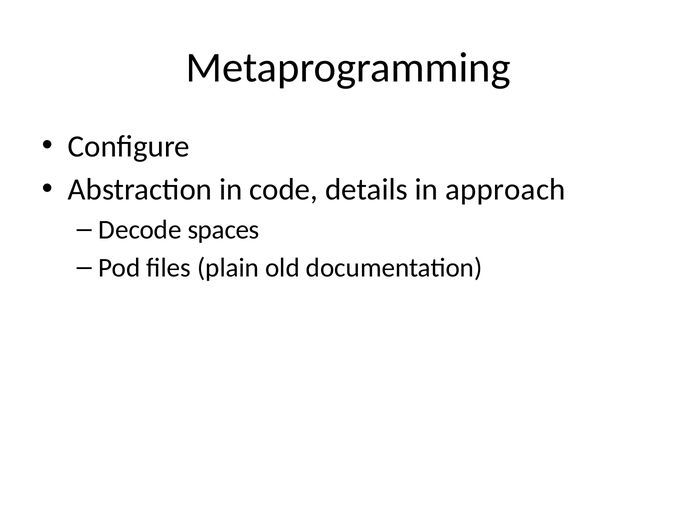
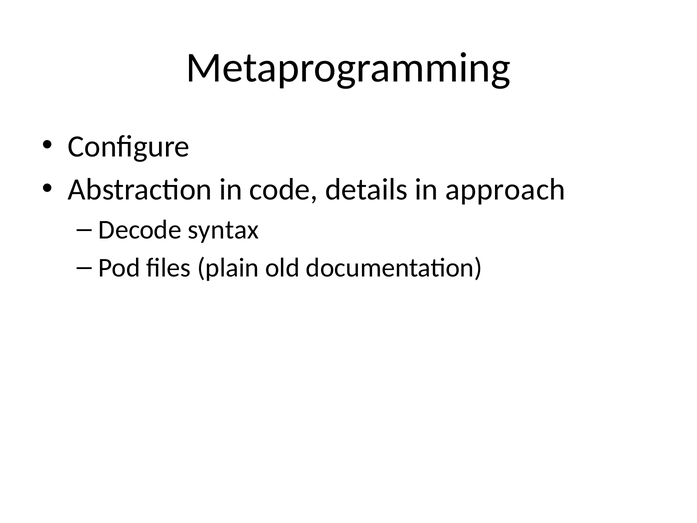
spaces: spaces -> syntax (223, 230)
